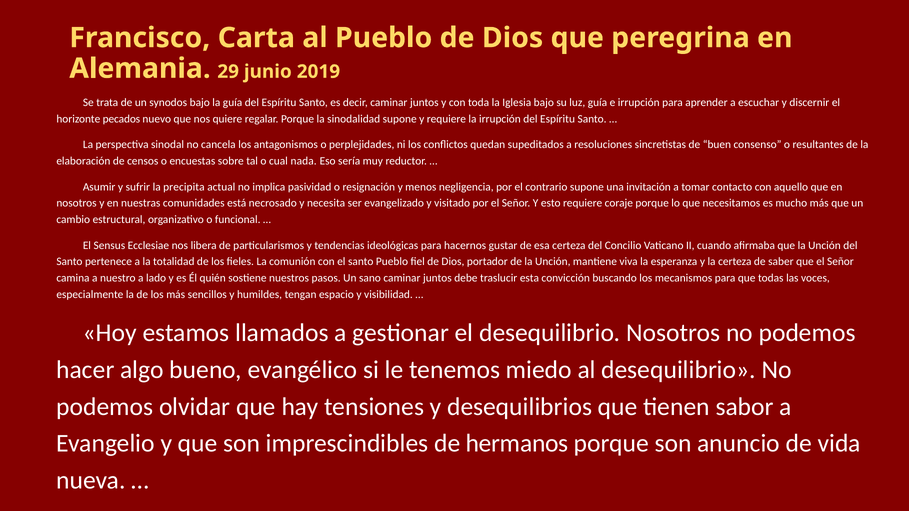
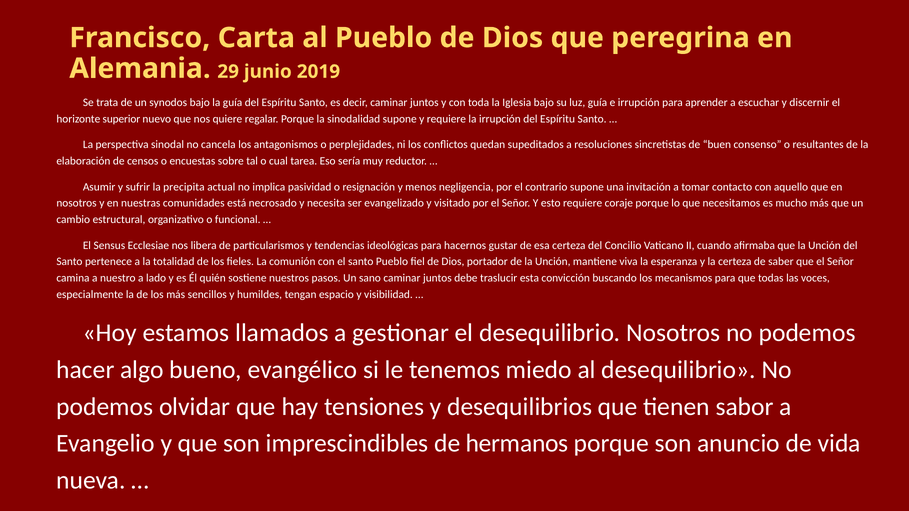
pecados: pecados -> superior (121, 119)
nada: nada -> tarea (304, 161)
